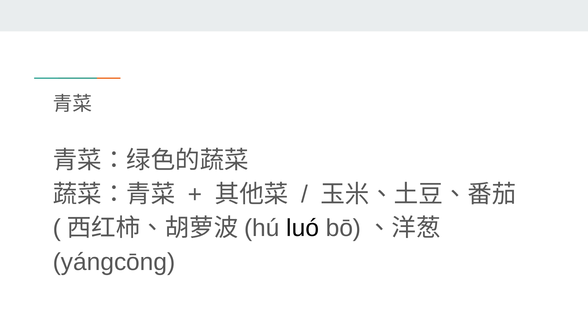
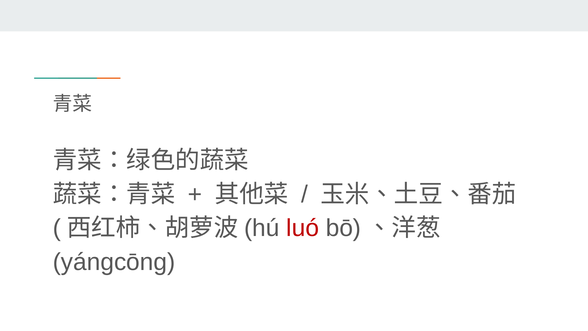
luó colour: black -> red (303, 228)
